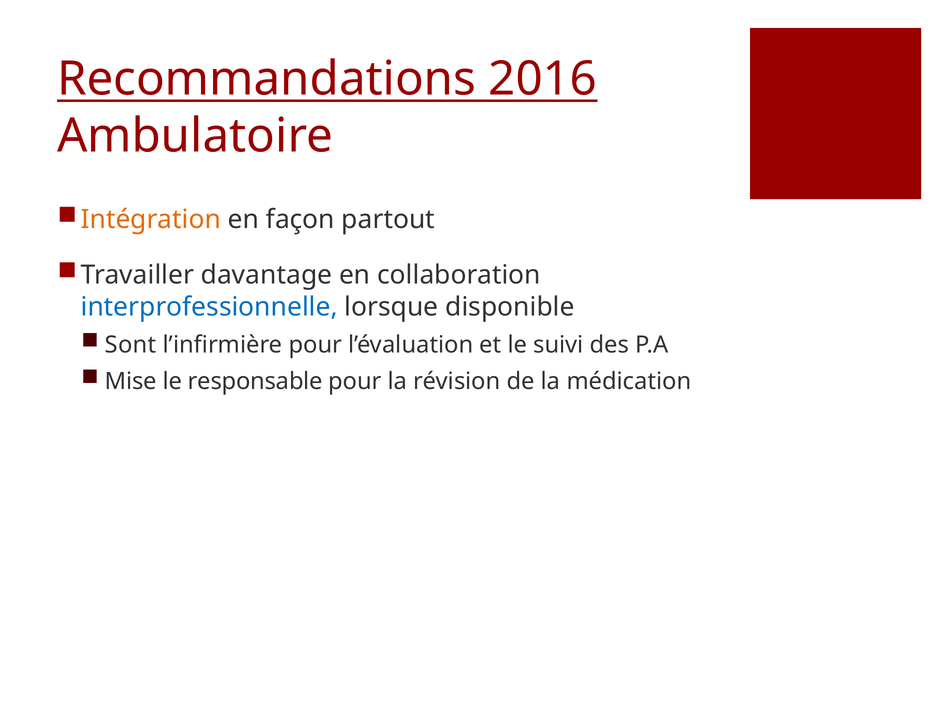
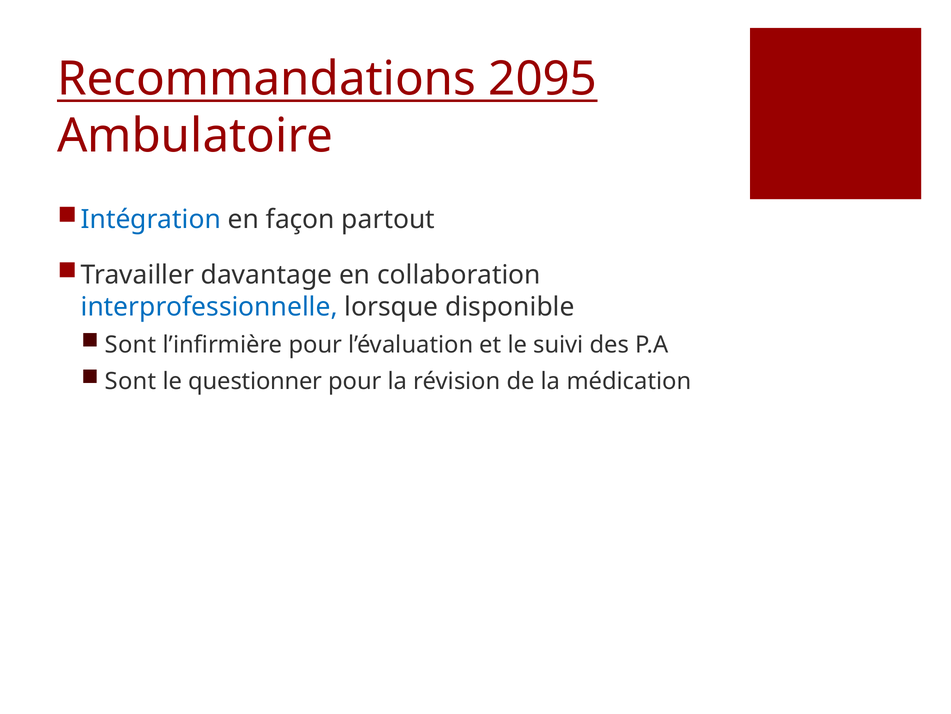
2016: 2016 -> 2095 (543, 79)
Intégration colour: orange -> blue (151, 219)
Mise: Mise -> Sont (130, 381)
responsable: responsable -> questionner (255, 381)
